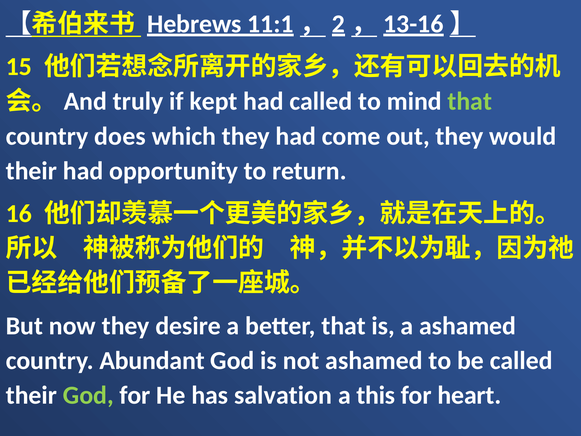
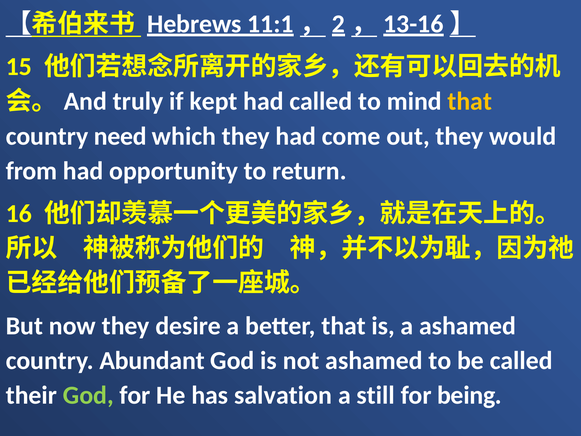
that colour: light green -> yellow (470, 101)
does: does -> need (120, 136)
their: their -> from (32, 171)
this: this -> still (376, 395)
heart: heart -> being (469, 395)
